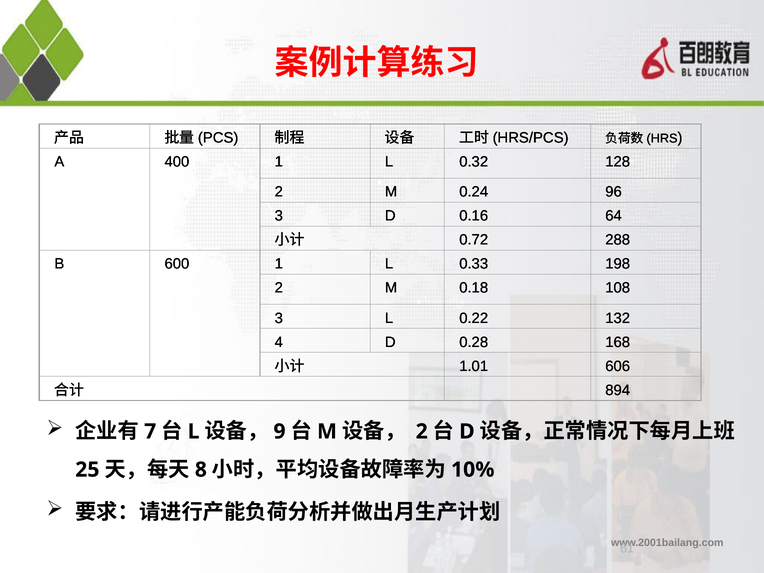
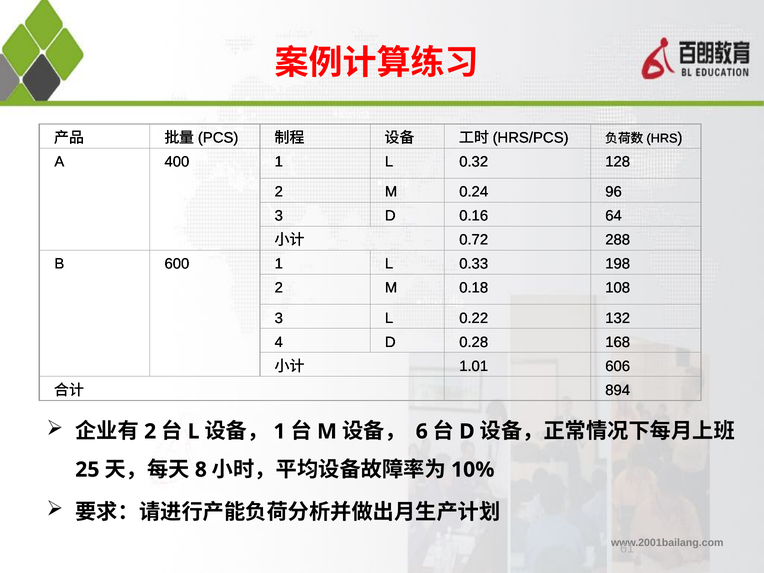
7: 7 -> 2 (150, 431)
9: 9 -> 1 (280, 431)
2: 2 -> 6 (422, 431)
